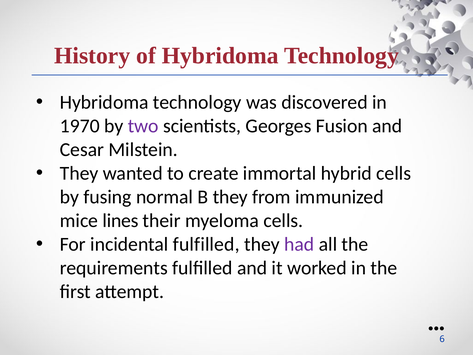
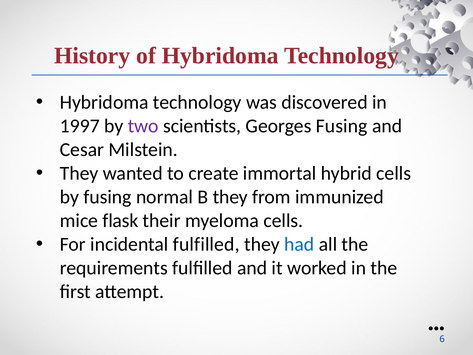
1970: 1970 -> 1997 (80, 126)
Georges Fusion: Fusion -> Fusing (342, 126)
lines: lines -> flask (120, 220)
had colour: purple -> blue (299, 244)
